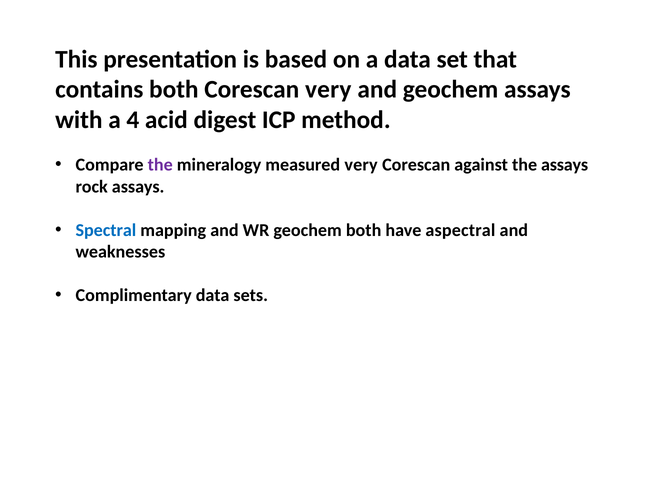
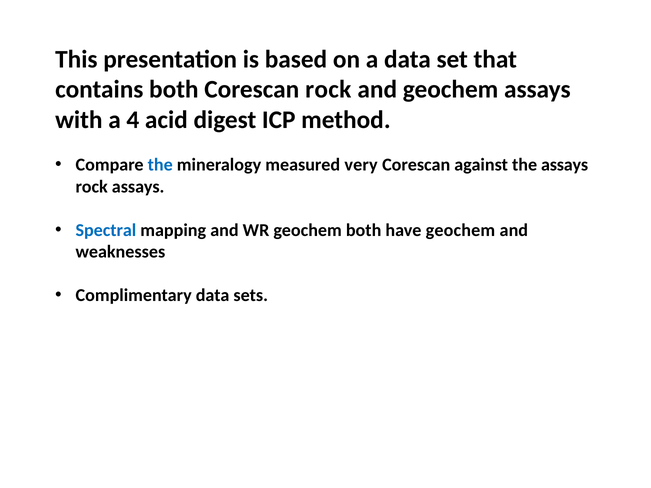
Corescan very: very -> rock (328, 90)
the colour: purple -> blue (160, 165)
have aspectral: aspectral -> geochem (460, 230)
